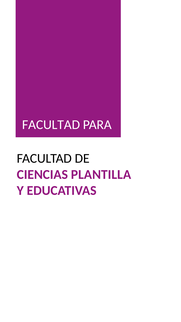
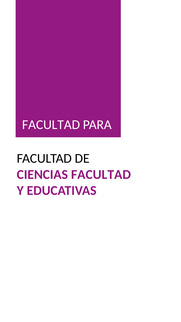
CIENCIAS PLANTILLA: PLANTILLA -> FACULTAD (101, 174)
